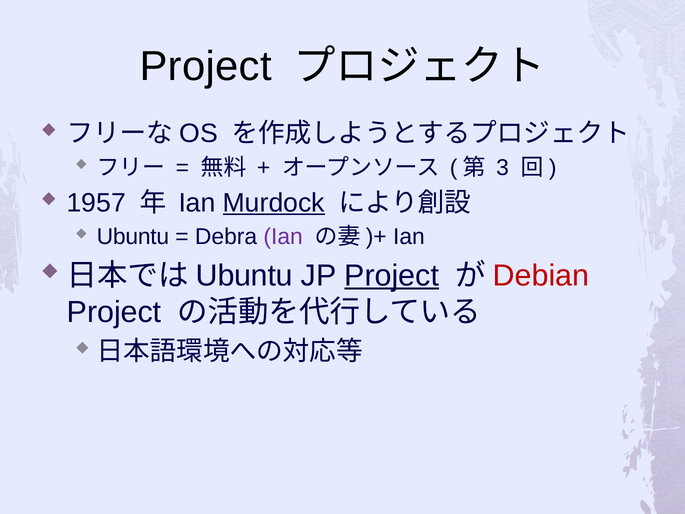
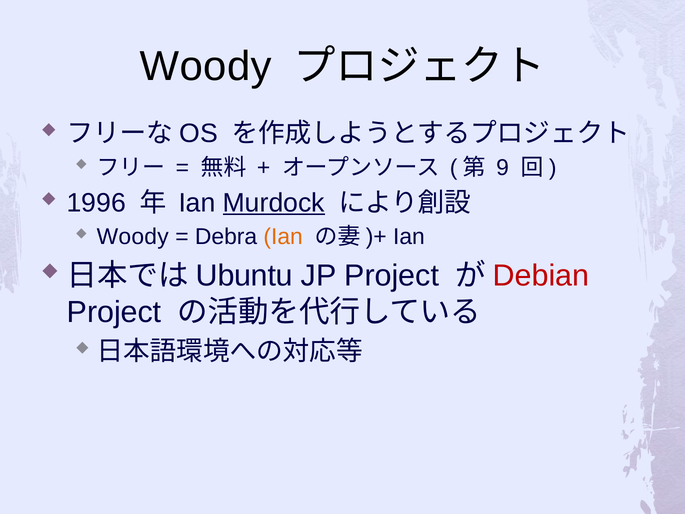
Project: Project -> Woody (206, 66)
3: 3 -> 9 (503, 168)
1957: 1957 -> 1996 (96, 203)
Ubuntu: Ubuntu -> Woody (133, 237)
Ian colour: purple -> orange (283, 237)
Project underline: present -> none (392, 275)
